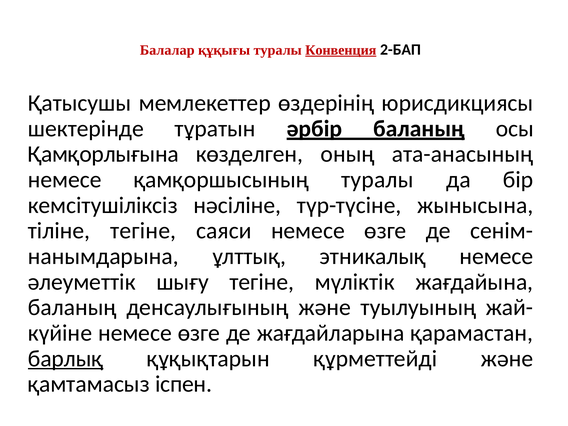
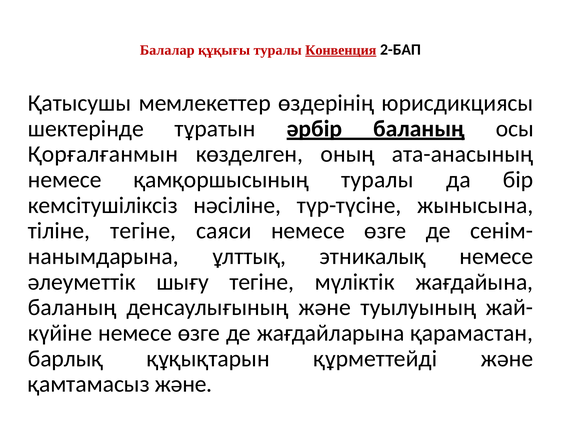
Қамқорлығына: Қамқорлығына -> Қорғалғанмын (103, 154)
барлық underline: present -> none (66, 359)
қамтамасыз іспен: іспен -> және (184, 384)
